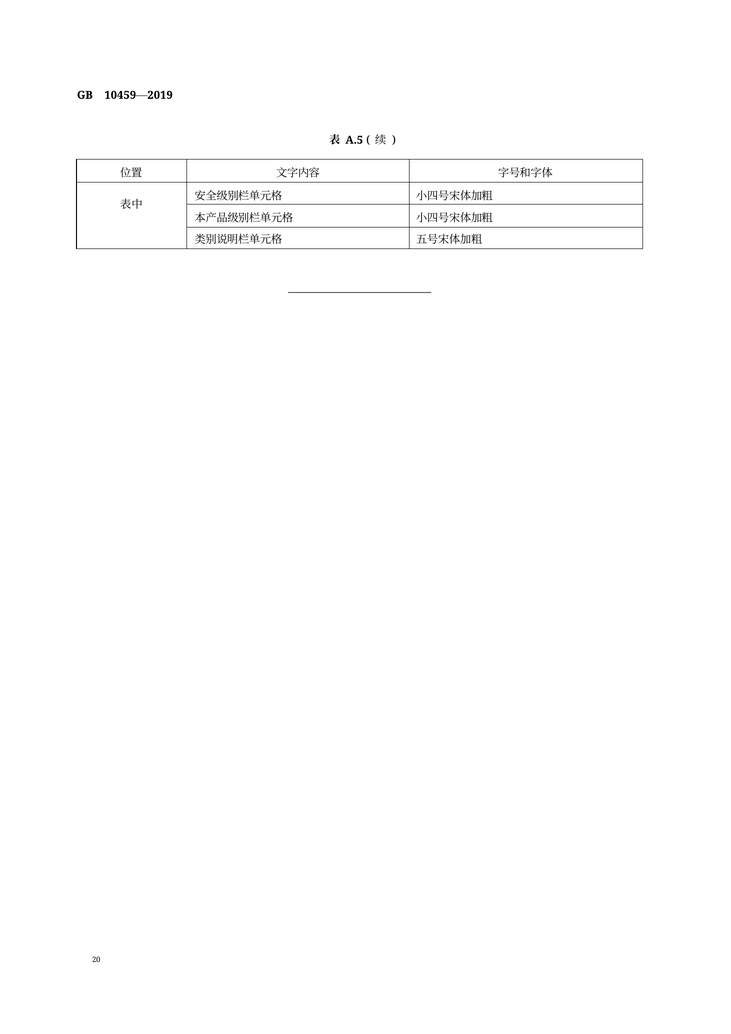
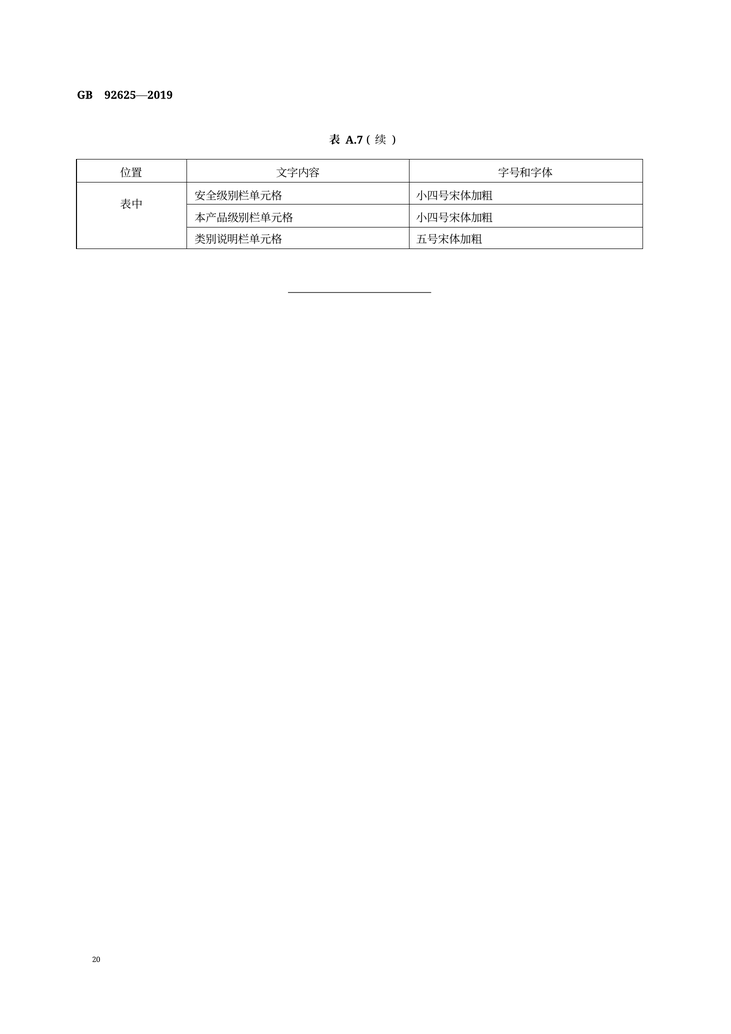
10459—2019: 10459—2019 -> 92625—2019 (139, 95)
A.5: A.5 -> A.7 (354, 140)
